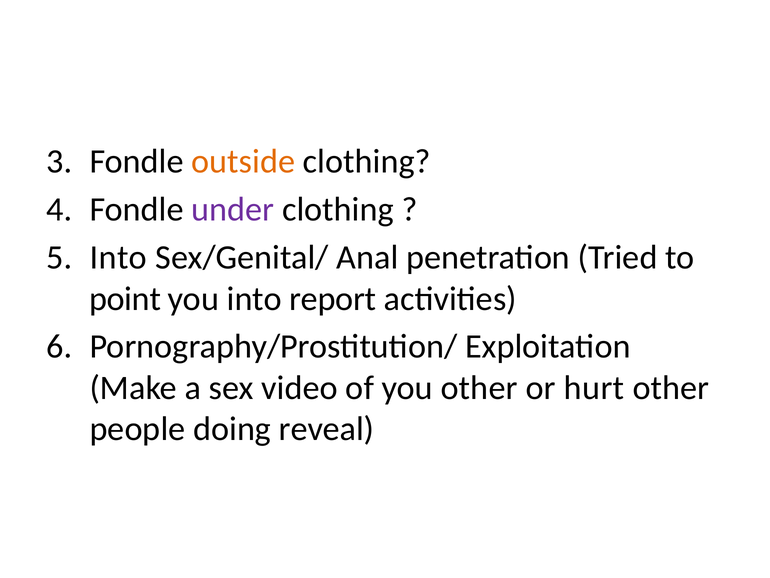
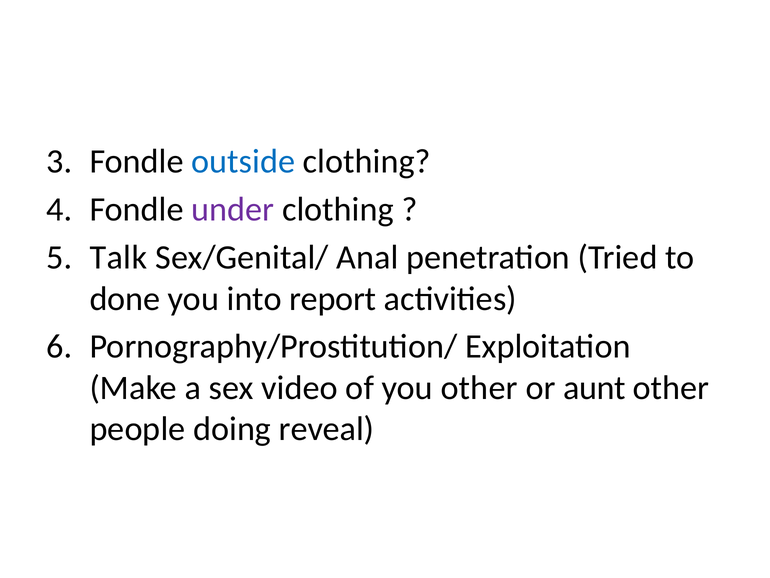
outside colour: orange -> blue (243, 162)
Into: Into -> Talk (118, 257)
point: point -> done (125, 298)
hurt: hurt -> aunt (594, 387)
